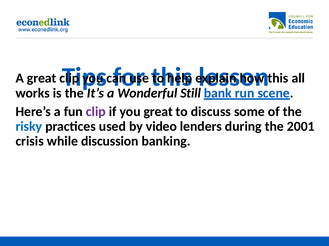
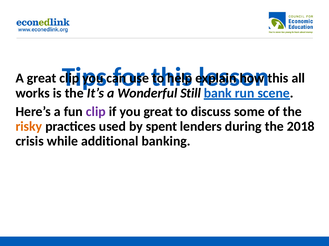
risky colour: blue -> orange (29, 127)
video: video -> spent (161, 127)
2001: 2001 -> 2018 (301, 127)
discussion: discussion -> additional (110, 142)
